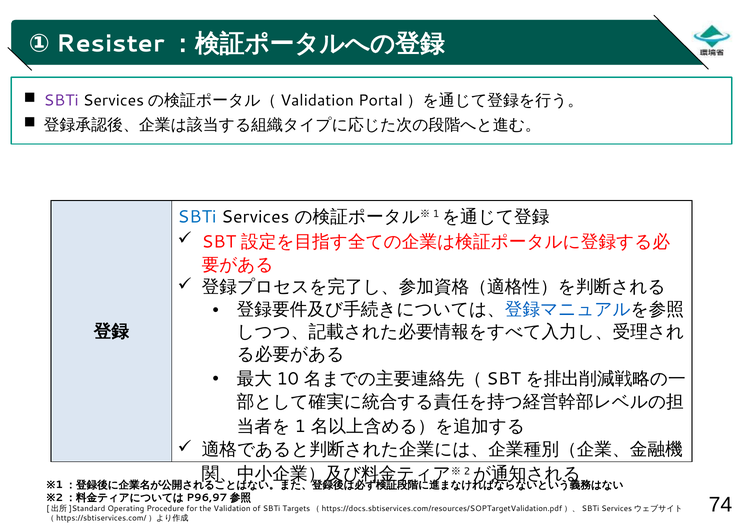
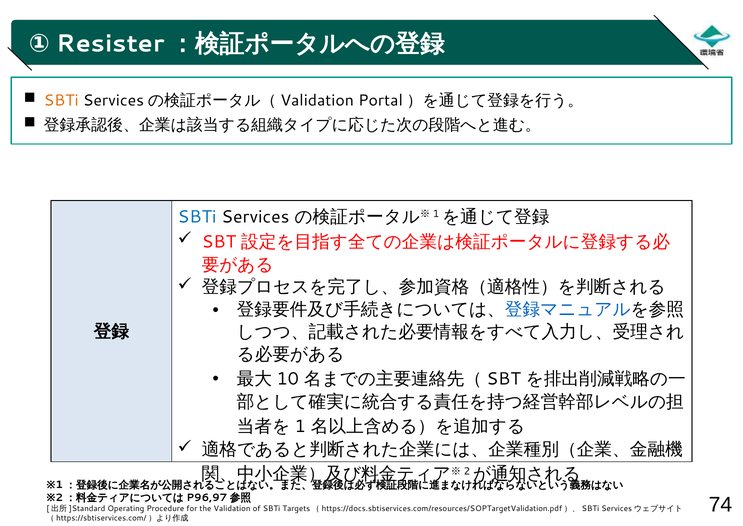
SBTi colour: purple -> orange (61, 100)
